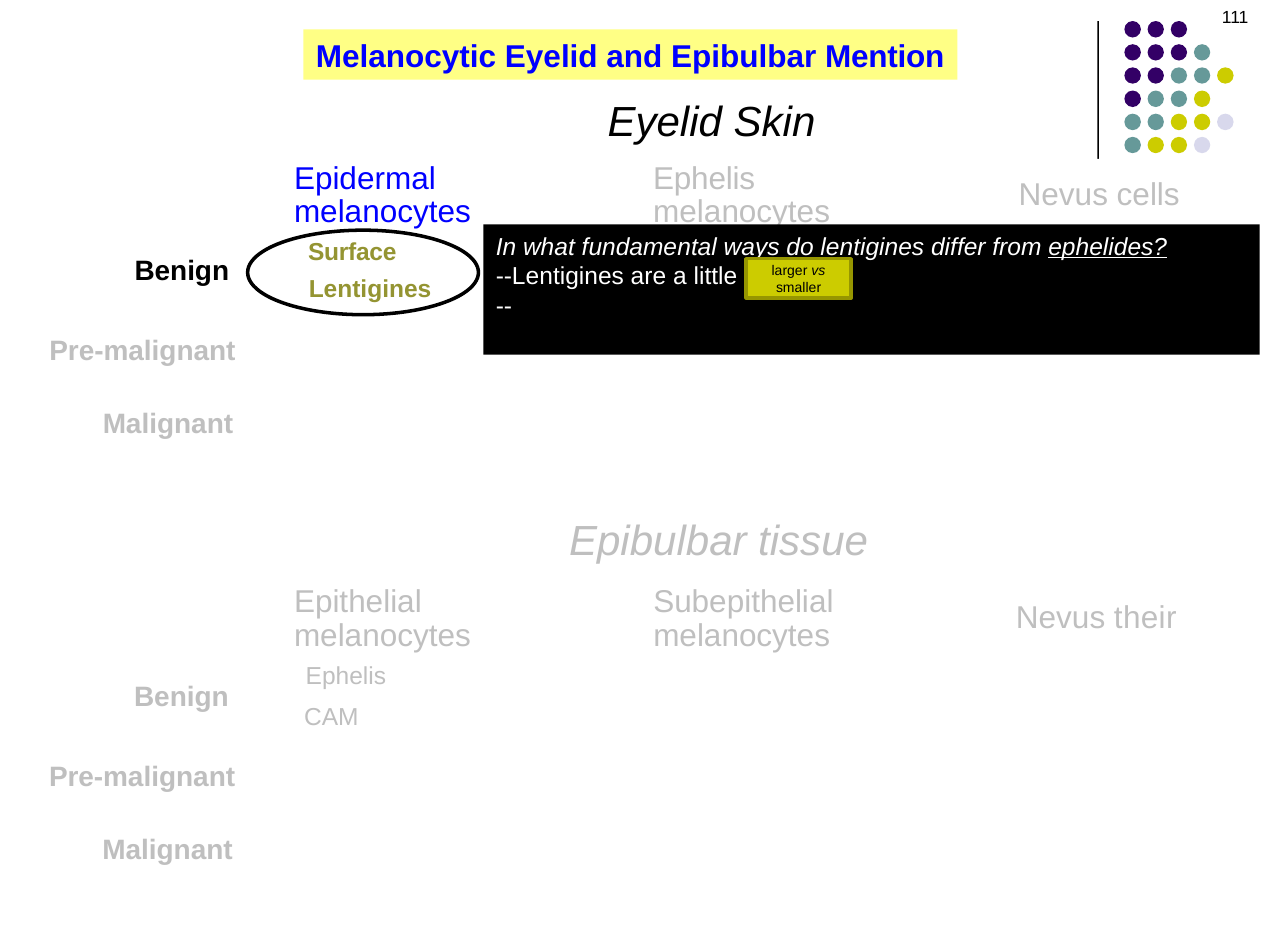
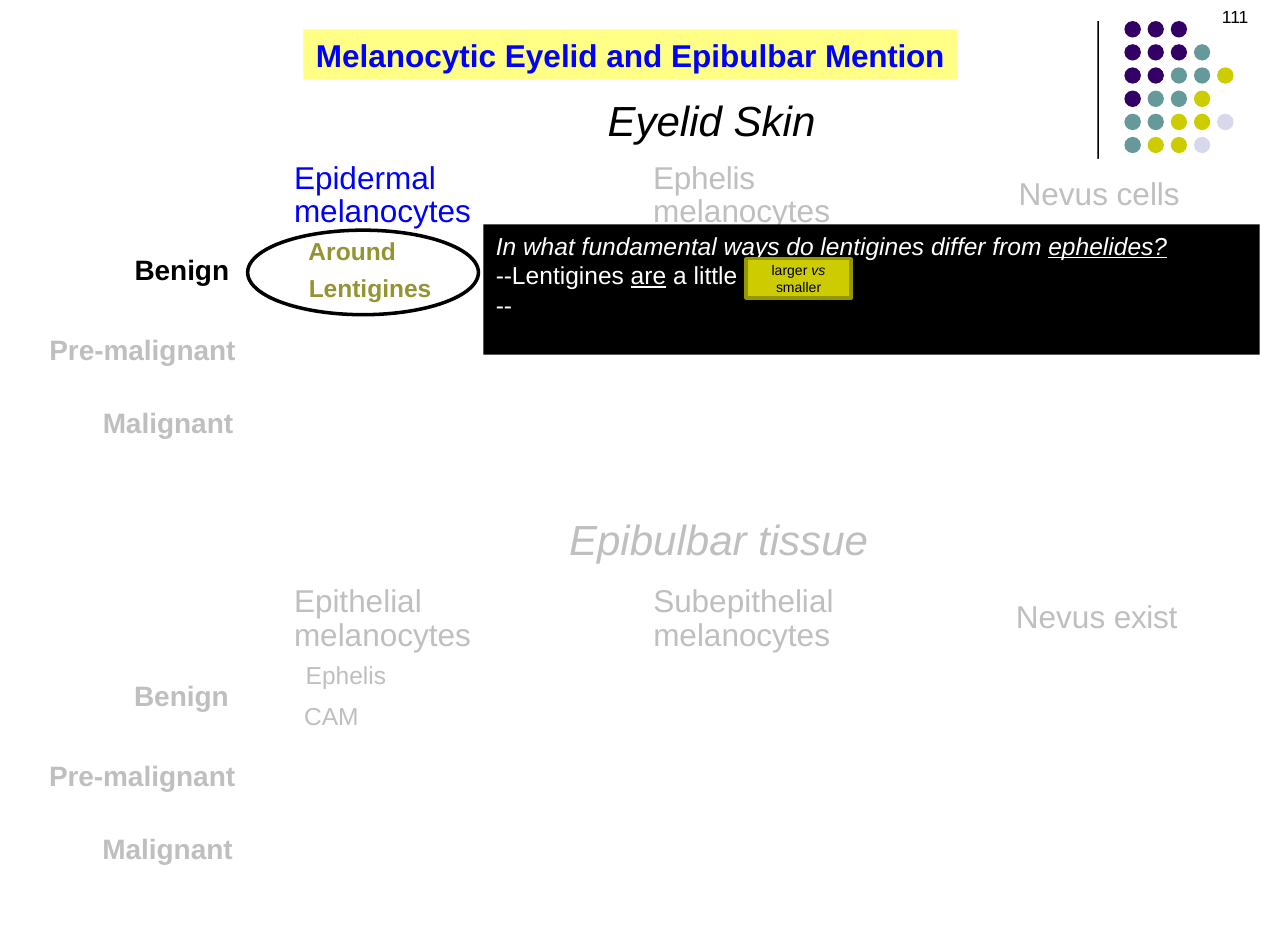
Surface: Surface -> Around (352, 253)
are underline: none -> present (648, 276)
their: their -> exist (1146, 618)
